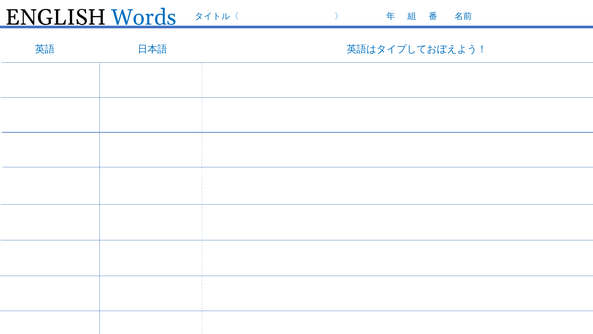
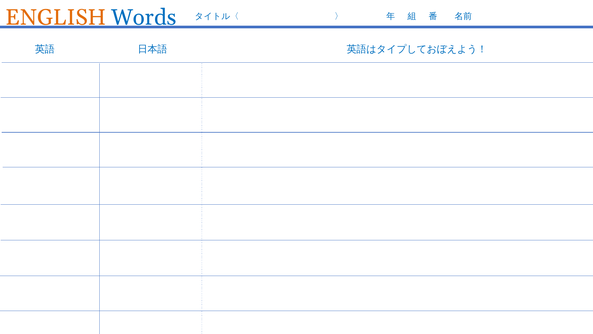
ENGLISH colour: black -> orange (56, 18)
